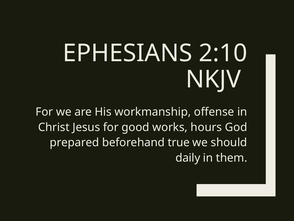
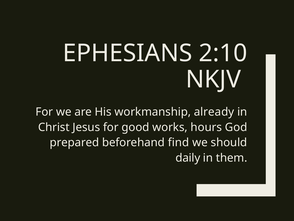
offense: offense -> already (214, 112)
true: true -> find (179, 142)
